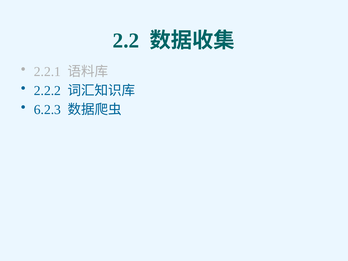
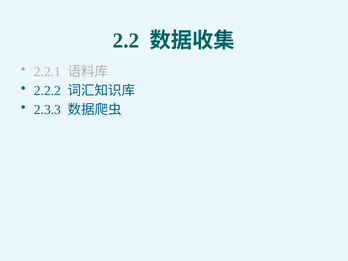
6.2.3: 6.2.3 -> 2.3.3 (47, 110)
